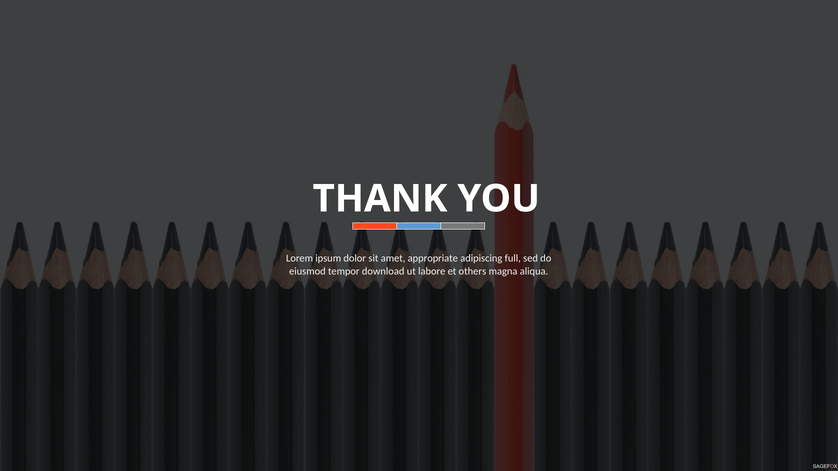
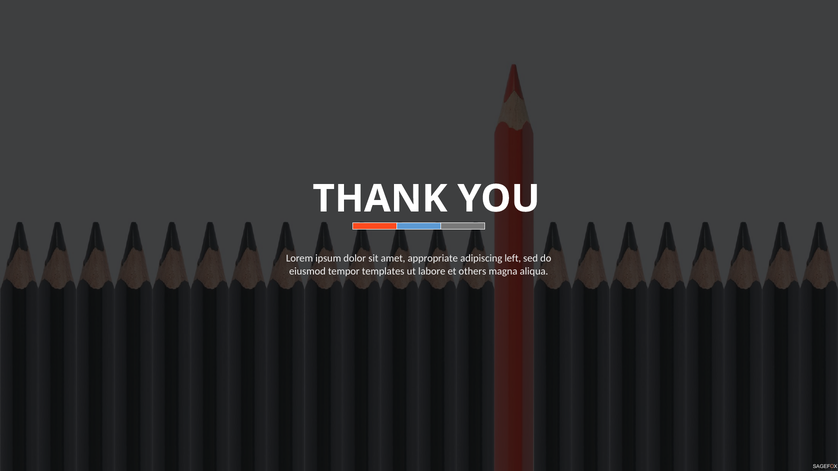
full: full -> left (513, 259)
download: download -> templates (383, 271)
